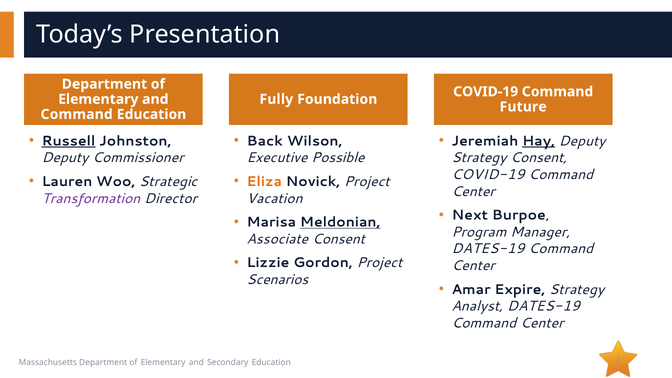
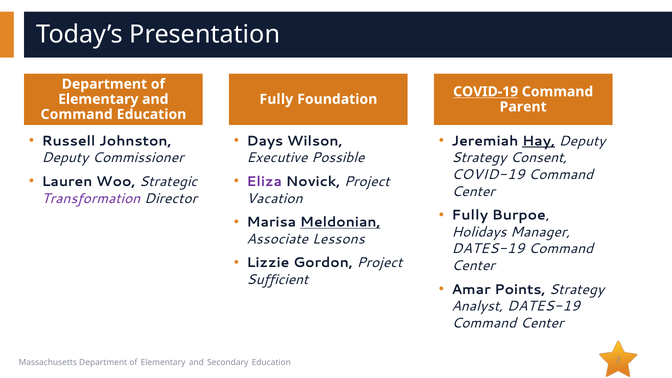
COVID-19 underline: none -> present (486, 92)
Future: Future -> Parent (523, 107)
Russell underline: present -> none (69, 141)
Back: Back -> Days (265, 141)
Eliza colour: orange -> purple (264, 182)
Next: Next -> Fully (470, 215)
Program: Program -> Holidays (479, 232)
Associate Consent: Consent -> Lessons (338, 239)
Scenarios: Scenarios -> Sufficient (277, 280)
Expire: Expire -> Points (520, 289)
